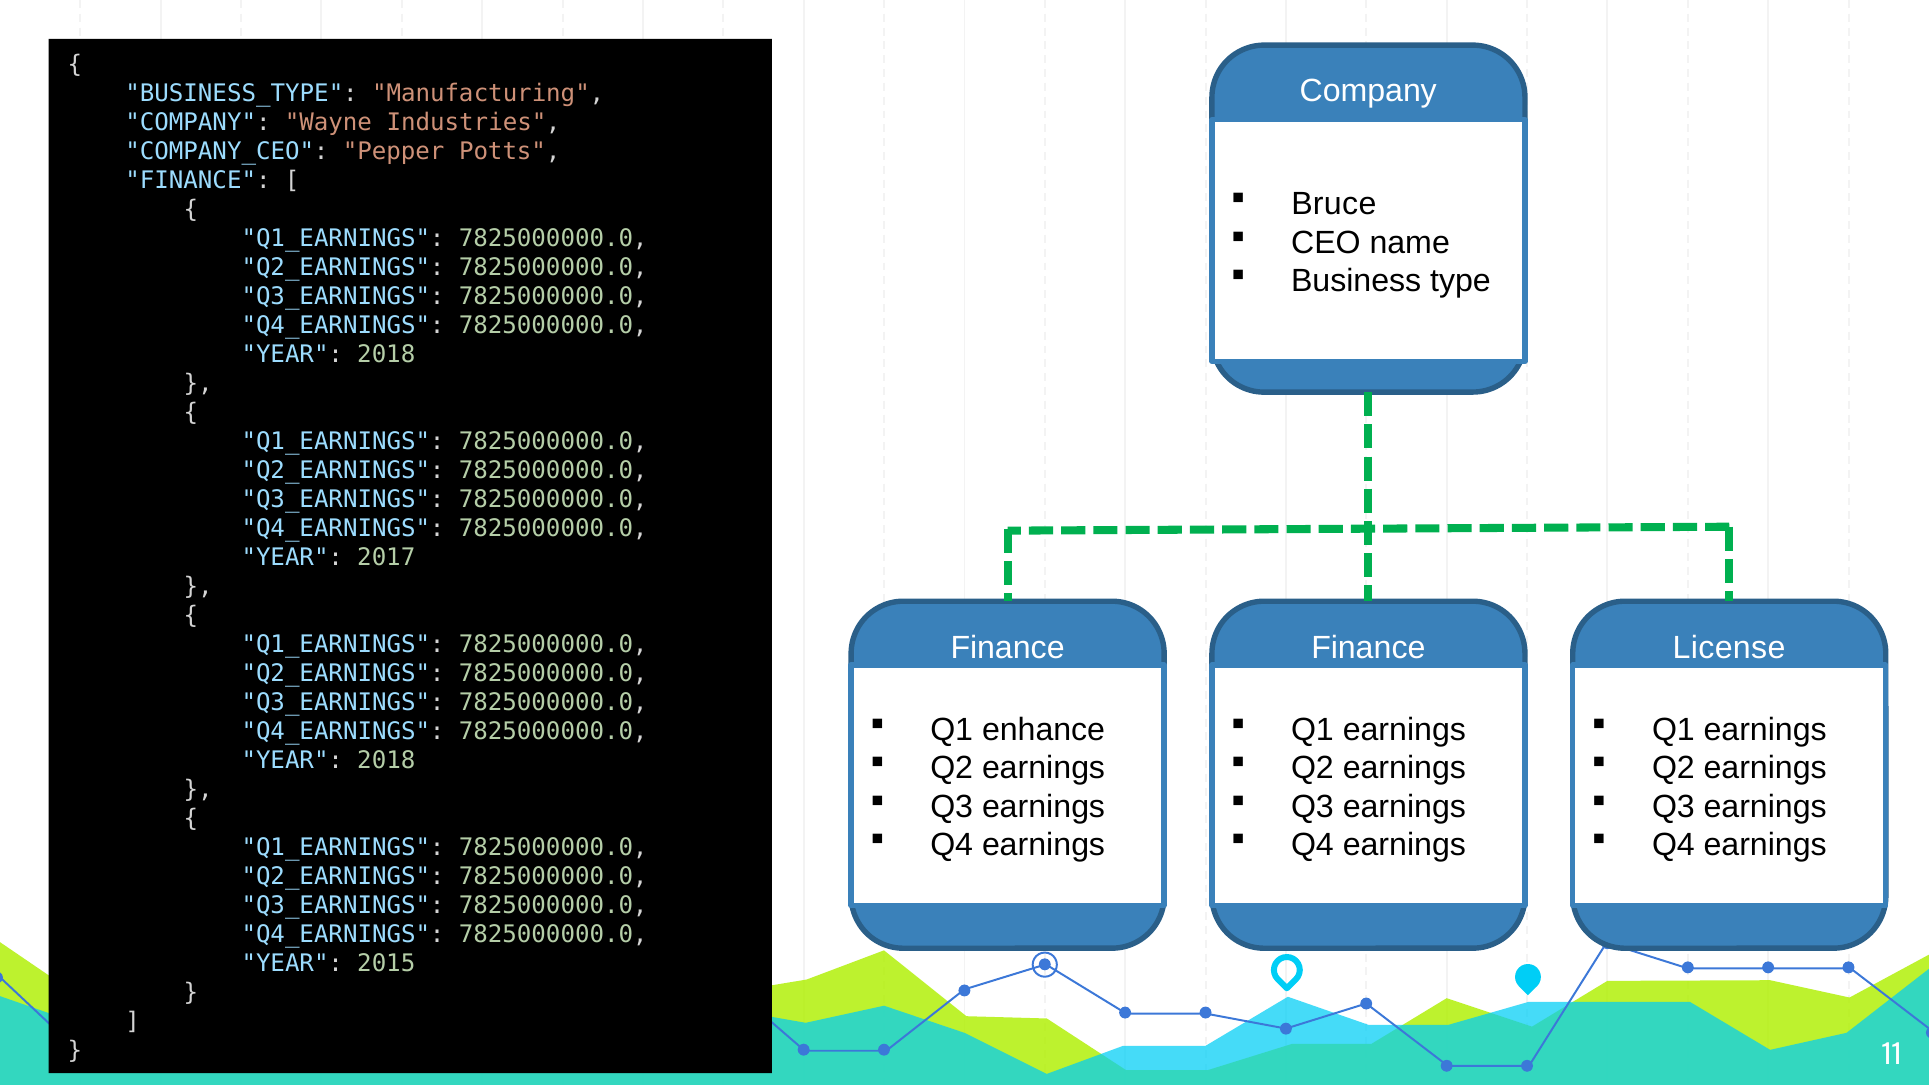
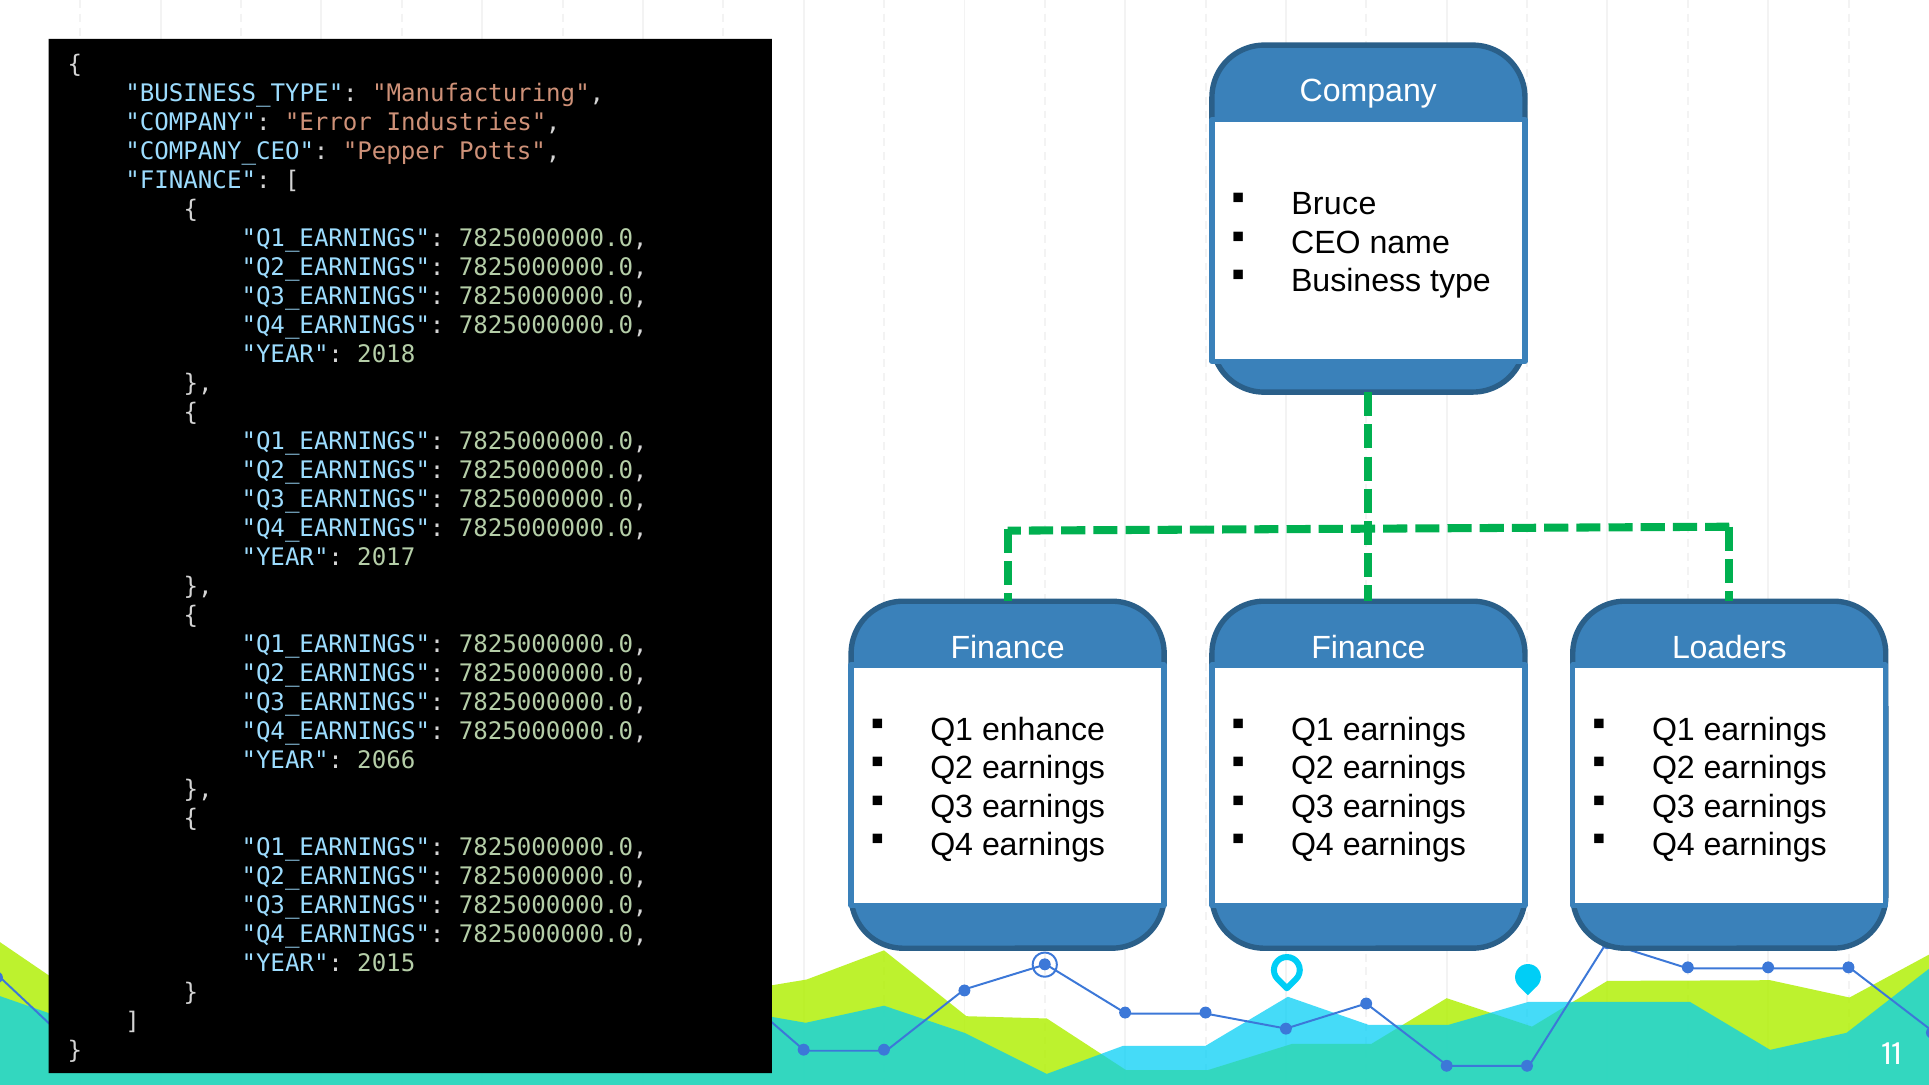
Wayne: Wayne -> Error (328, 123)
License: License -> Loaders (1729, 648)
2018: 2018 -> 2066 (386, 761)
